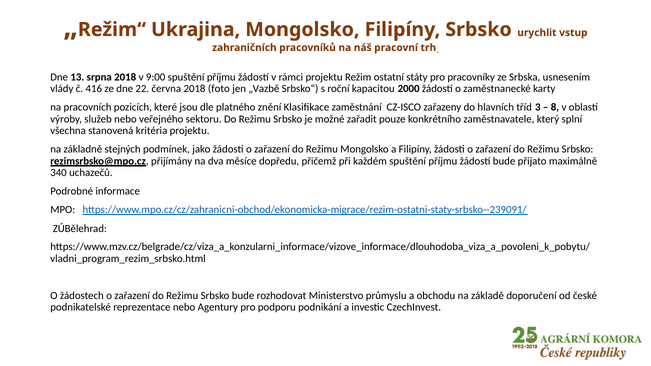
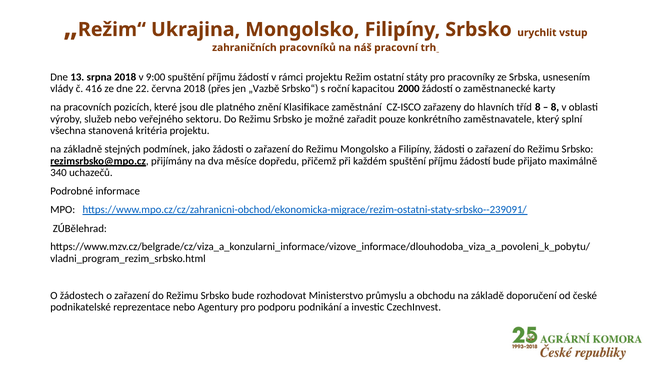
foto: foto -> přes (219, 89)
tříd 3: 3 -> 8 (538, 107)
